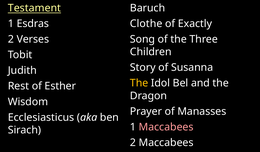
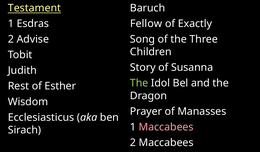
Clothe: Clothe -> Fellow (146, 24)
Verses: Verses -> Advise (33, 39)
The colour: yellow -> light green (139, 83)
